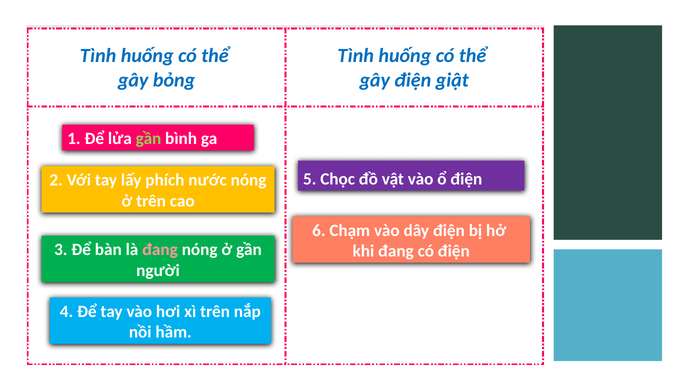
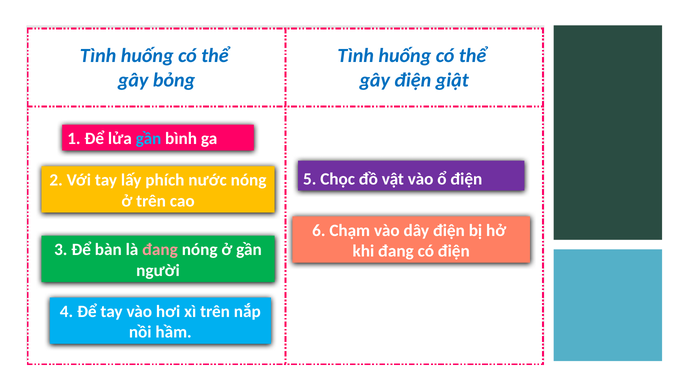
gần colour: light green -> light blue (149, 139)
